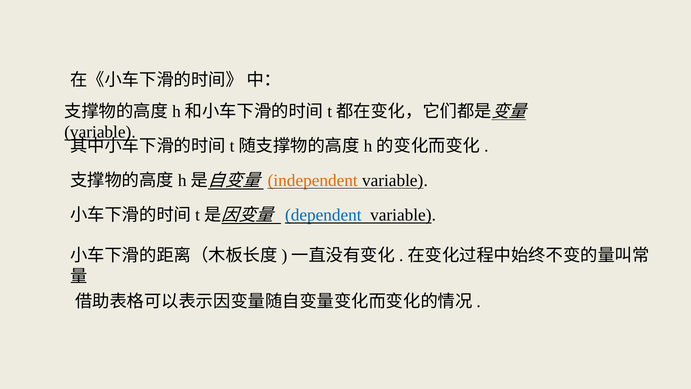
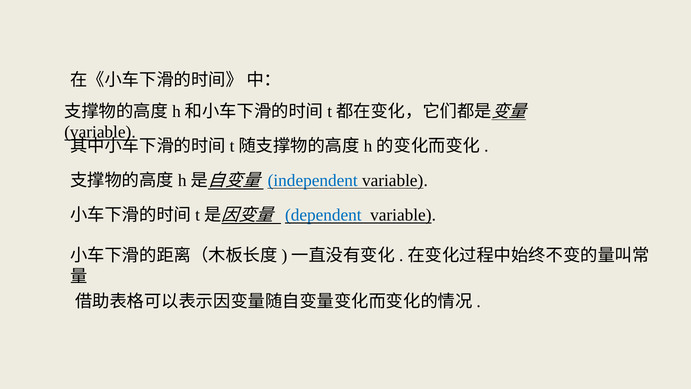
independent colour: orange -> blue (313, 180)
